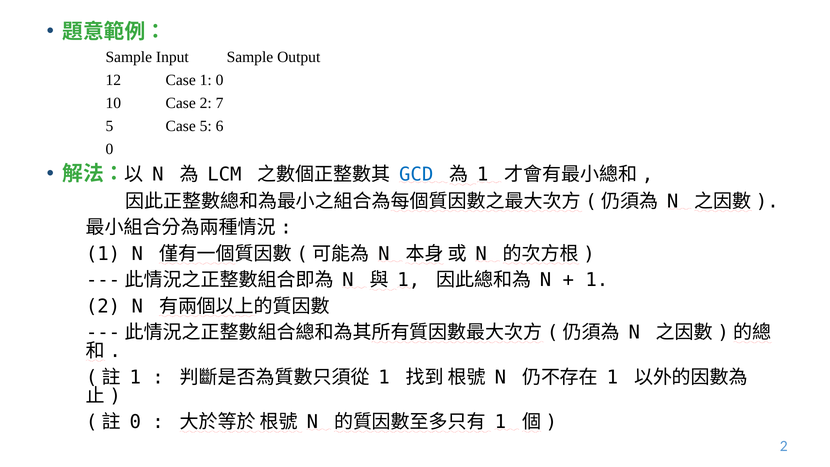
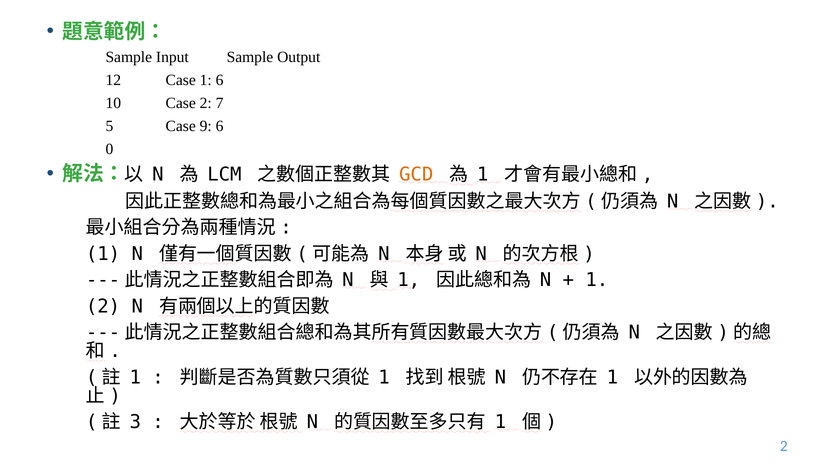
1 0: 0 -> 6 (220, 80)
Case 5: 5 -> 9 (206, 126)
GCD colour: blue -> orange (416, 175)
0: 0 -> 3 (135, 422)
